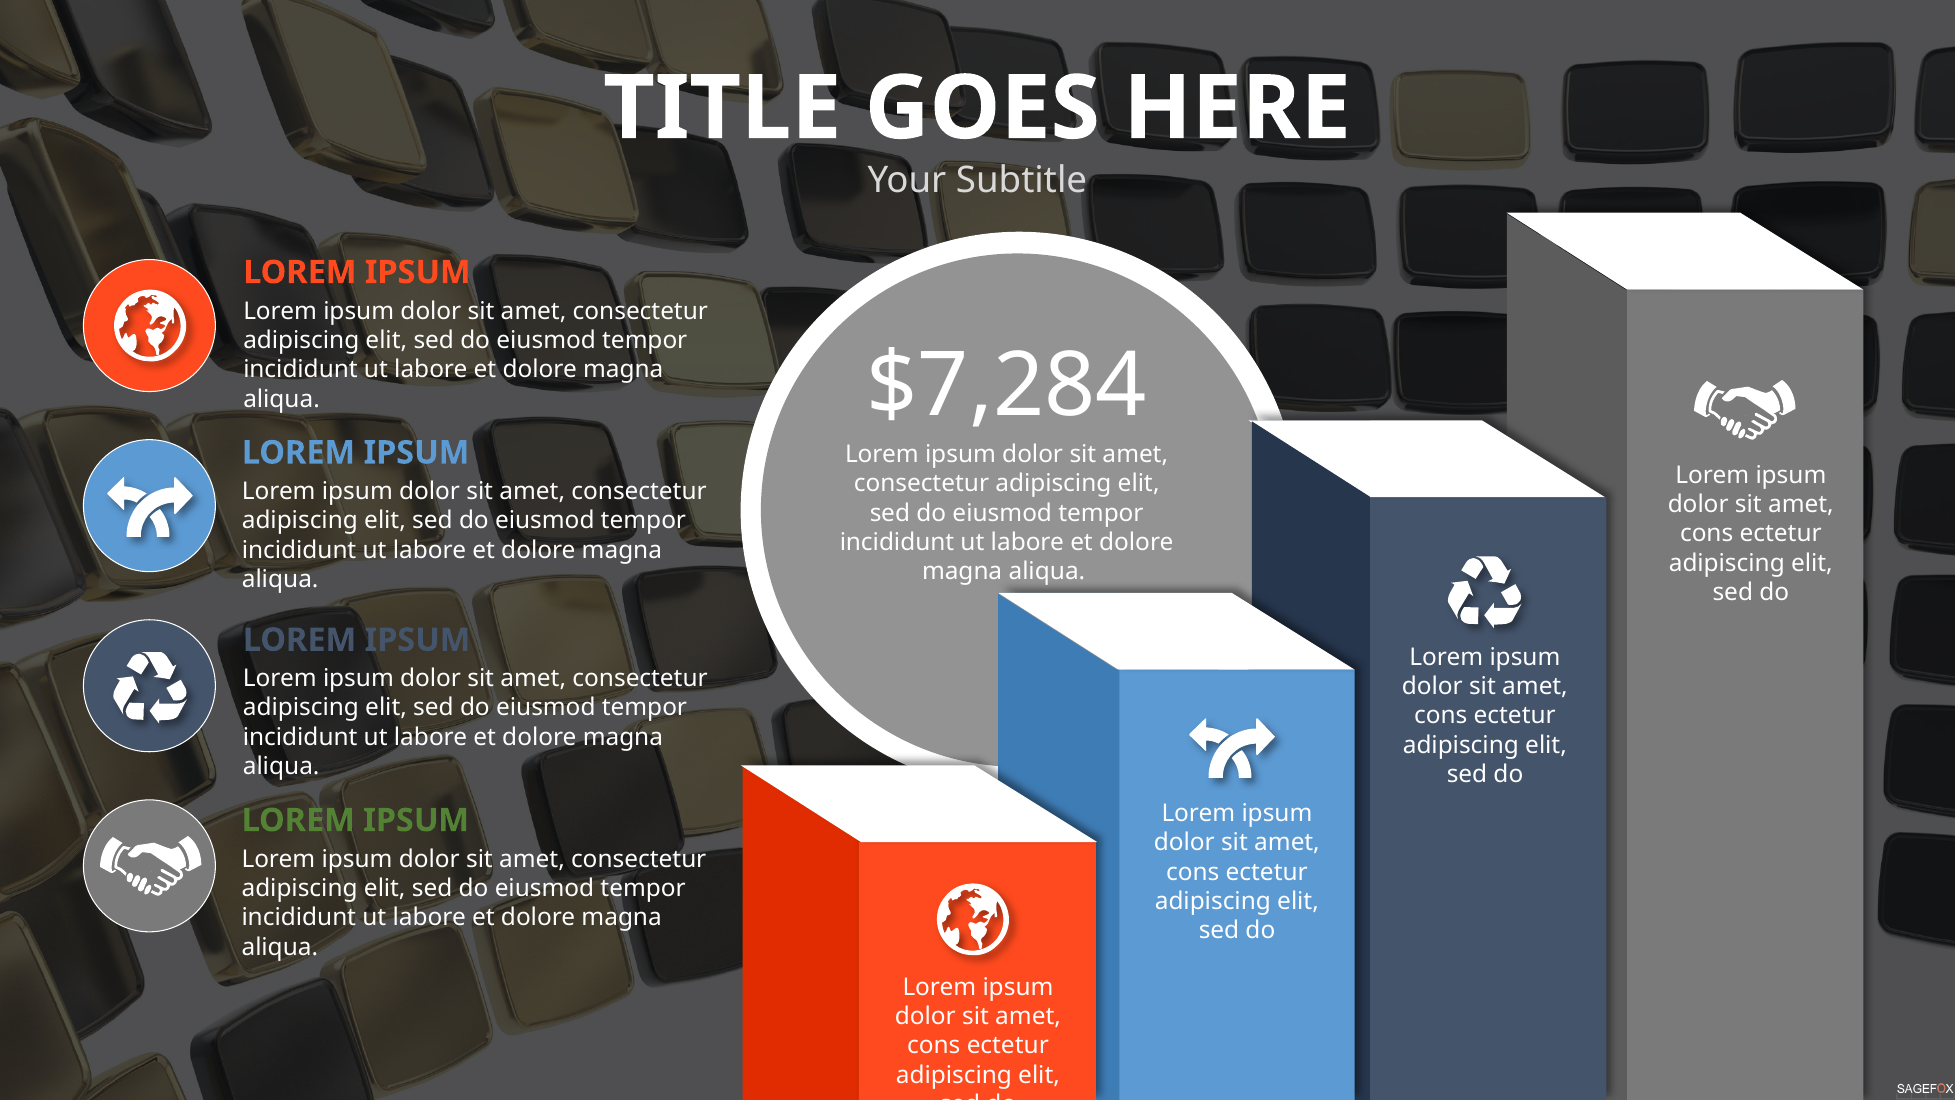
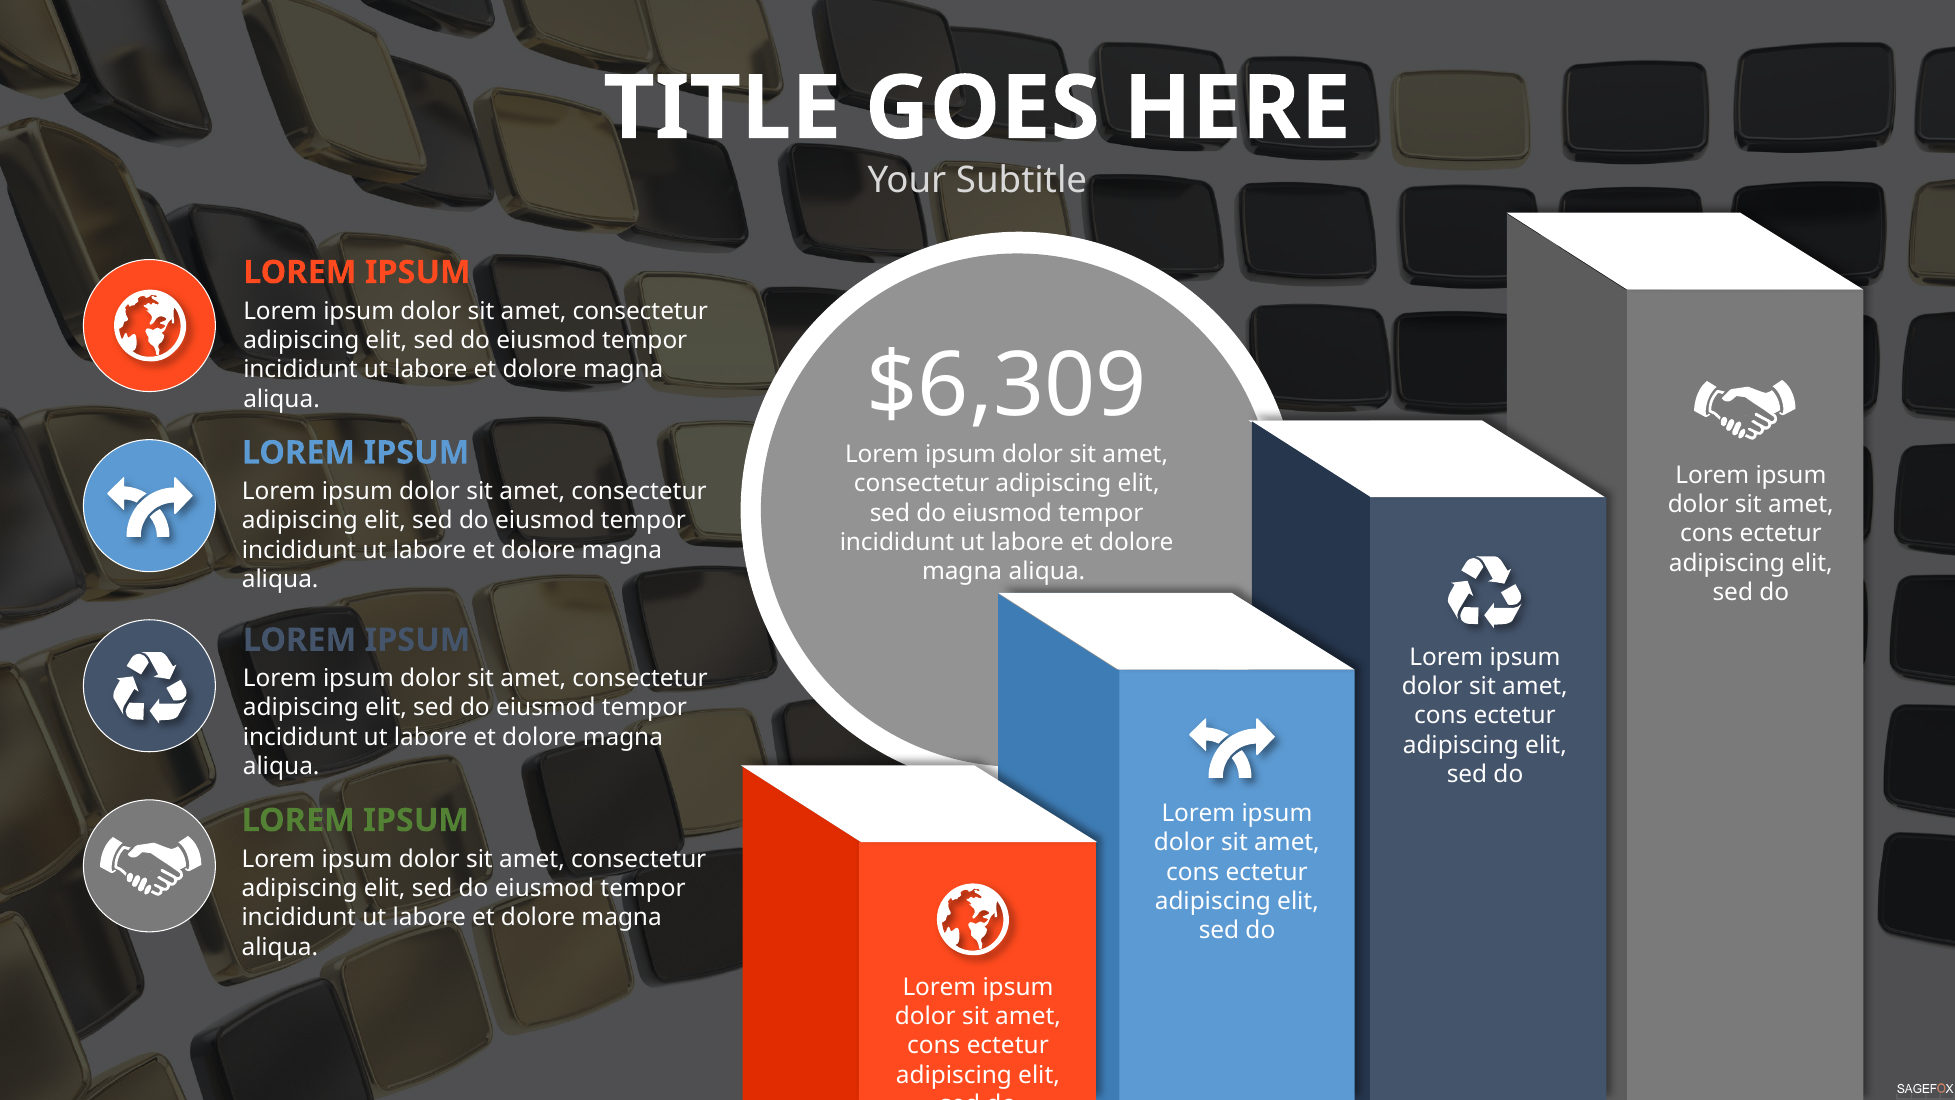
$7,284: $7,284 -> $6,309 (1007, 386)
